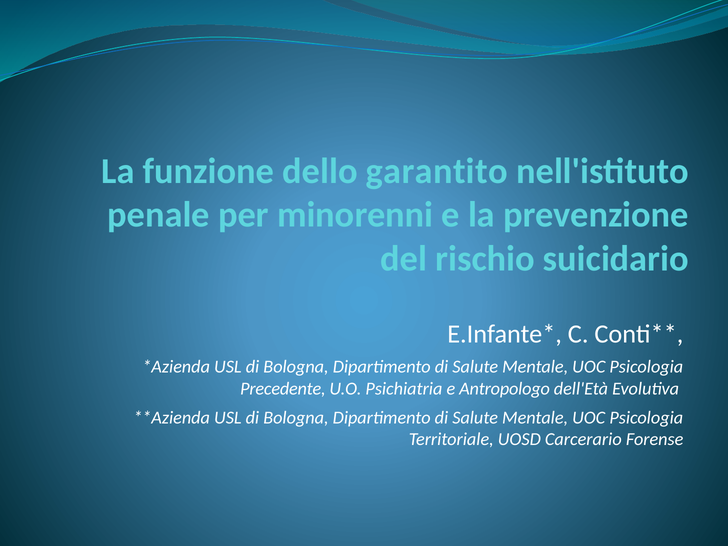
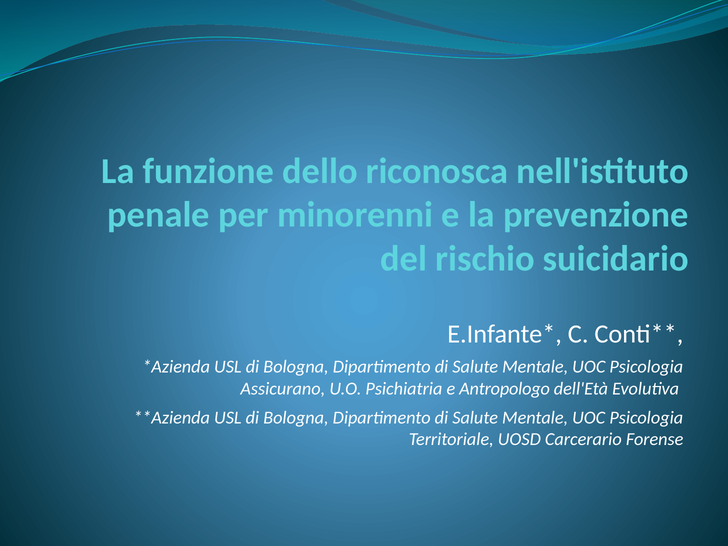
garantito: garantito -> riconosca (437, 171)
Precedente: Precedente -> Assicurano (283, 389)
